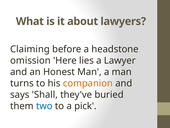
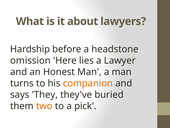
Claiming: Claiming -> Hardship (30, 49)
Shall: Shall -> They (45, 94)
two colour: blue -> orange (44, 106)
